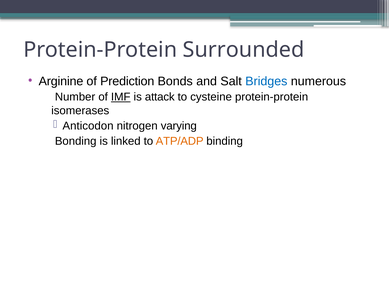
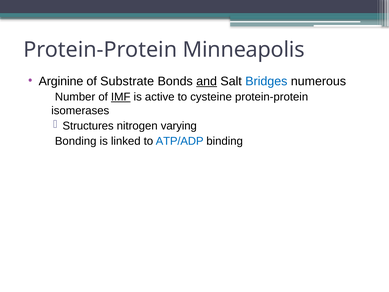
Surrounded: Surrounded -> Minneapolis (244, 50)
Prediction: Prediction -> Substrate (127, 81)
and underline: none -> present (207, 81)
attack: attack -> active (160, 97)
Anticodon: Anticodon -> Structures (88, 126)
ATP/ADP colour: orange -> blue (180, 141)
